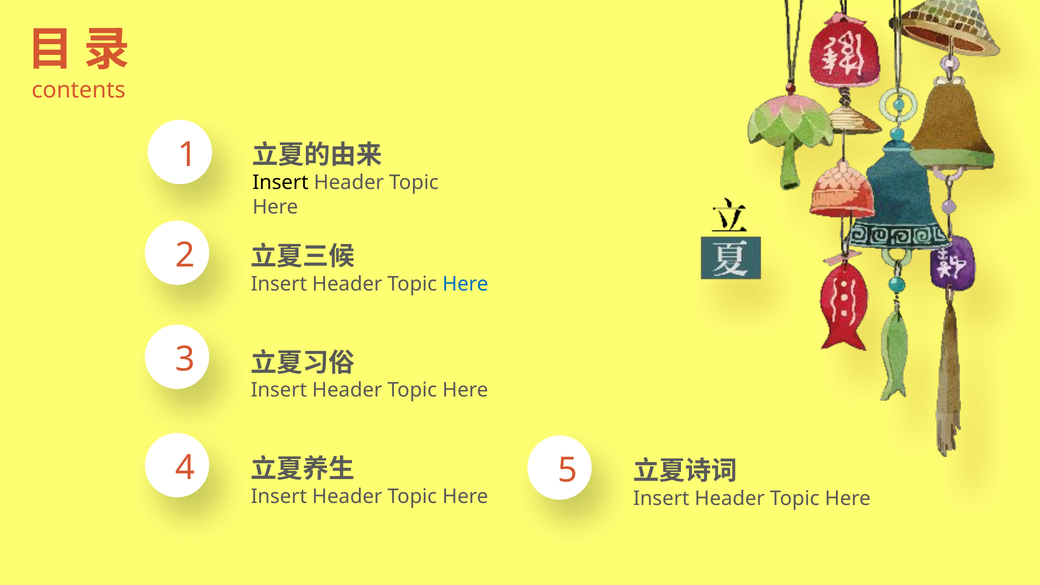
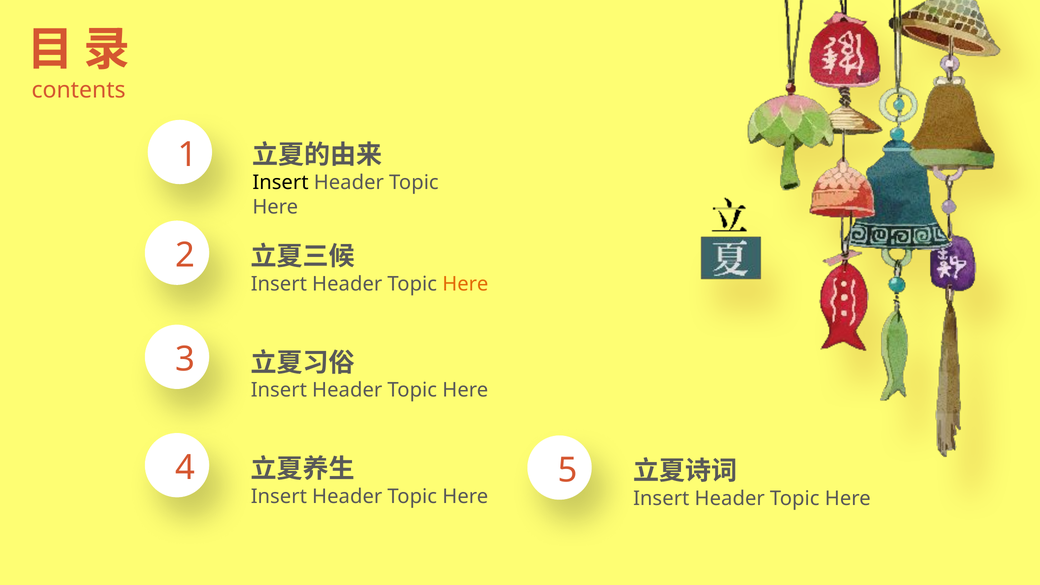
Here colour: blue -> orange (465, 284)
